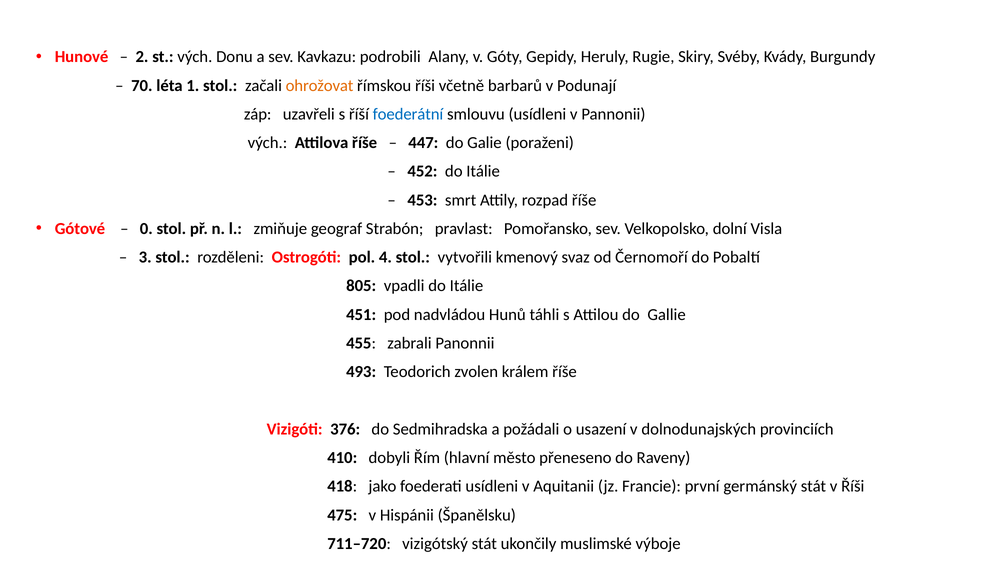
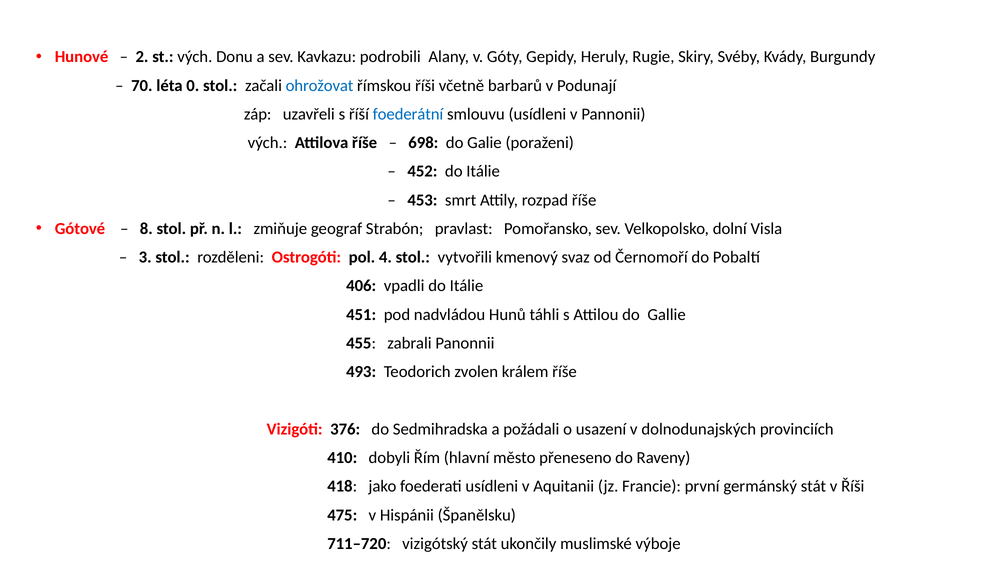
1: 1 -> 0 (193, 85)
ohrožovat colour: orange -> blue (320, 85)
447: 447 -> 698 (423, 143)
0: 0 -> 8 (146, 228)
805: 805 -> 406 (361, 286)
